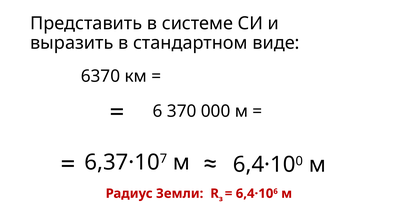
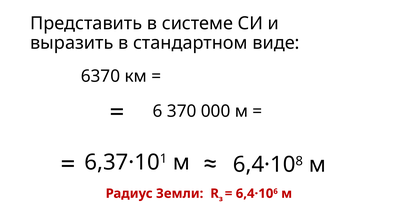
7: 7 -> 1 (163, 159)
0: 0 -> 8 (299, 161)
